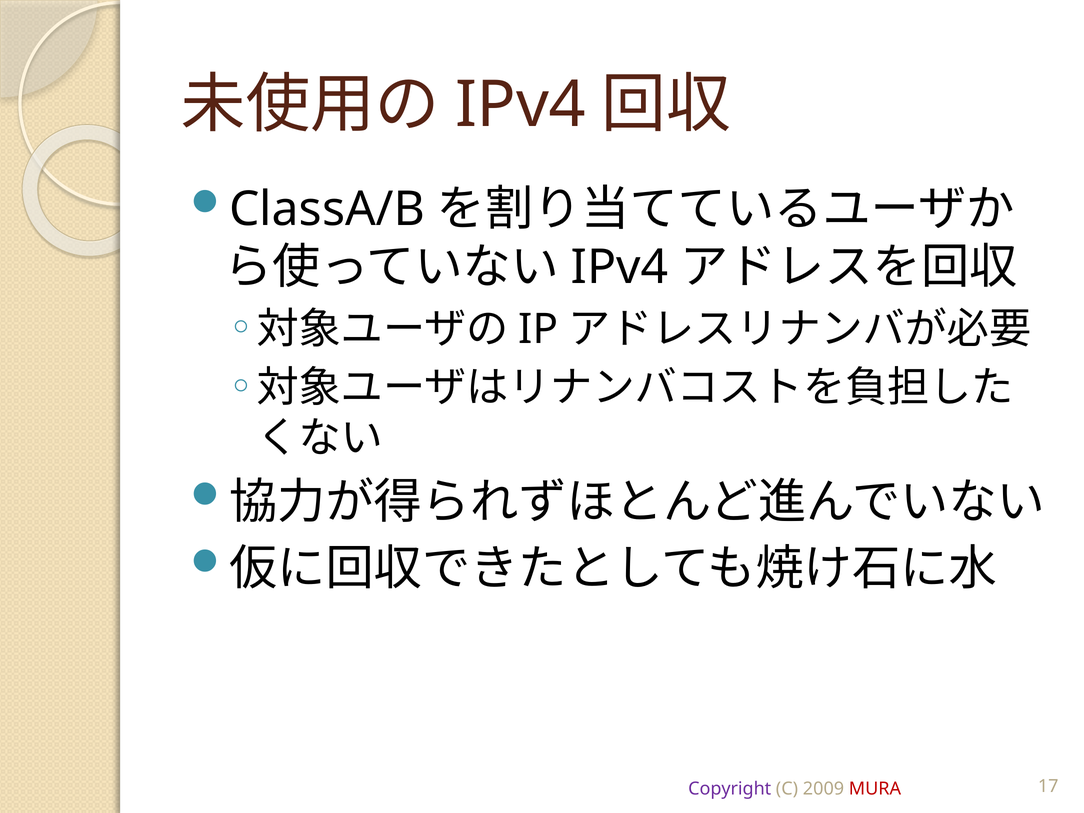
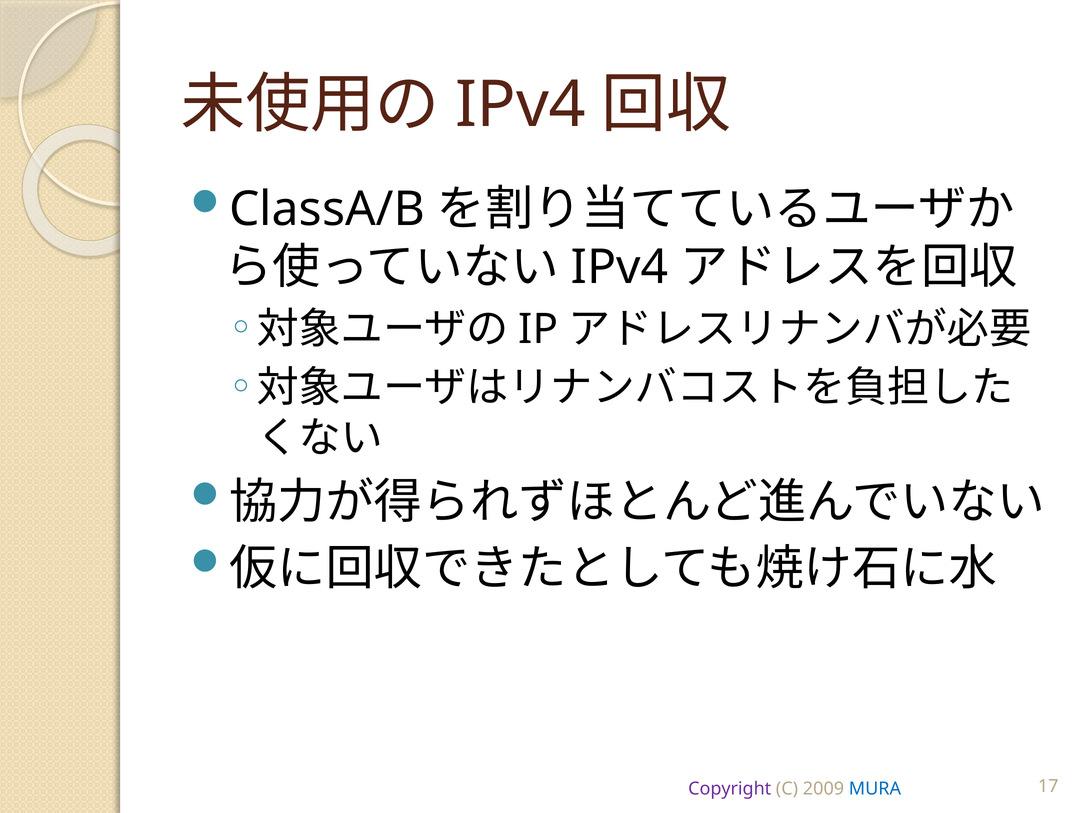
MURA colour: red -> blue (875, 789)
